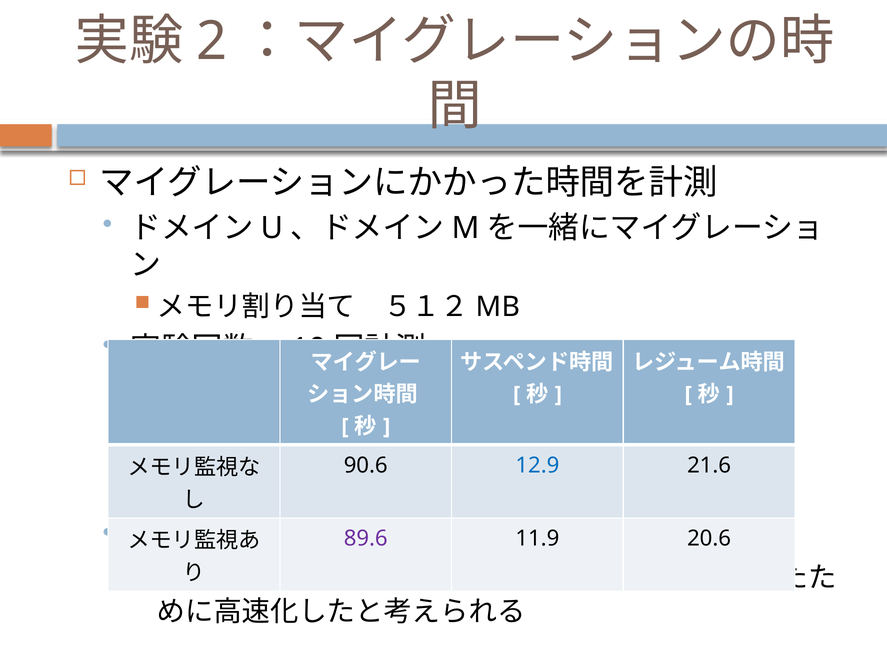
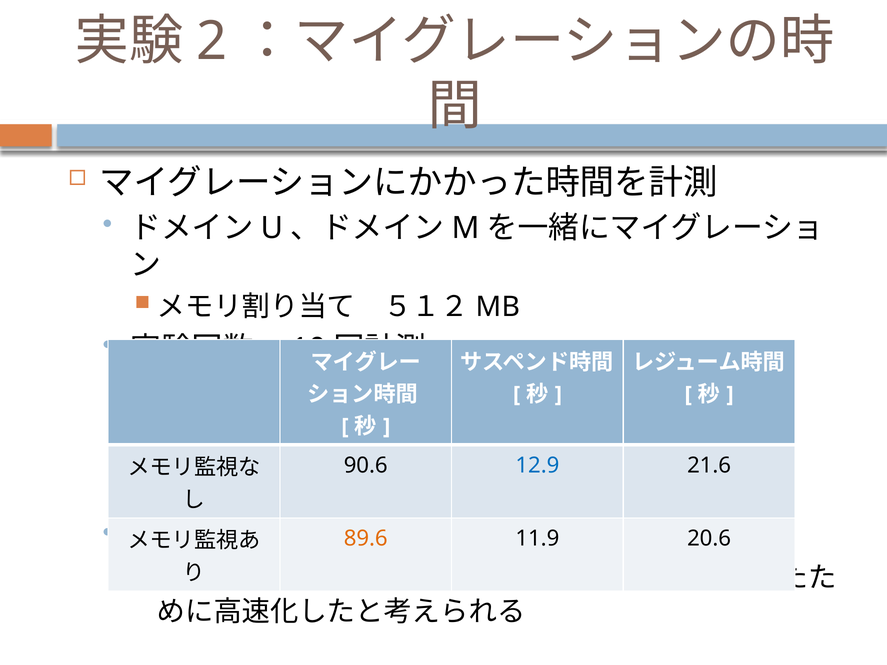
89.6 colour: purple -> orange (366, 539)
